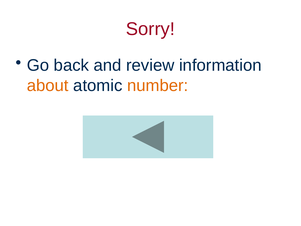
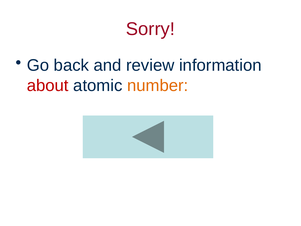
about colour: orange -> red (48, 85)
